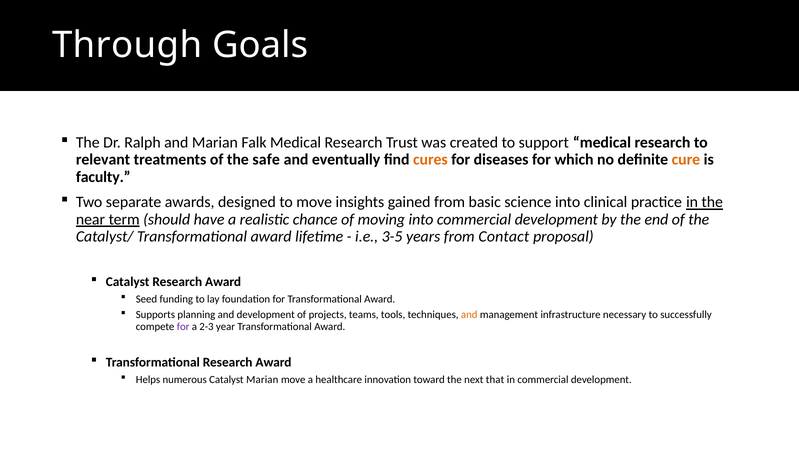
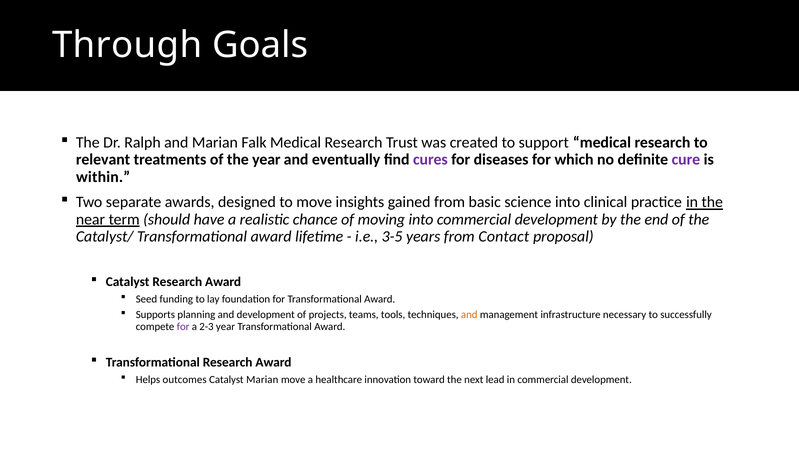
the safe: safe -> year (266, 159)
cures colour: orange -> purple (430, 159)
cure colour: orange -> purple (686, 159)
faculty: faculty -> within (103, 177)
numerous: numerous -> outcomes (185, 379)
that: that -> lead (495, 379)
